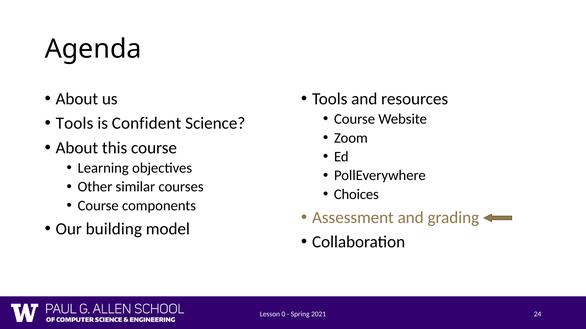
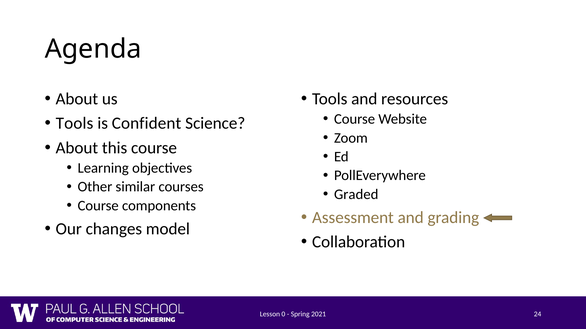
Choices: Choices -> Graded (356, 195)
building: building -> changes (114, 229)
